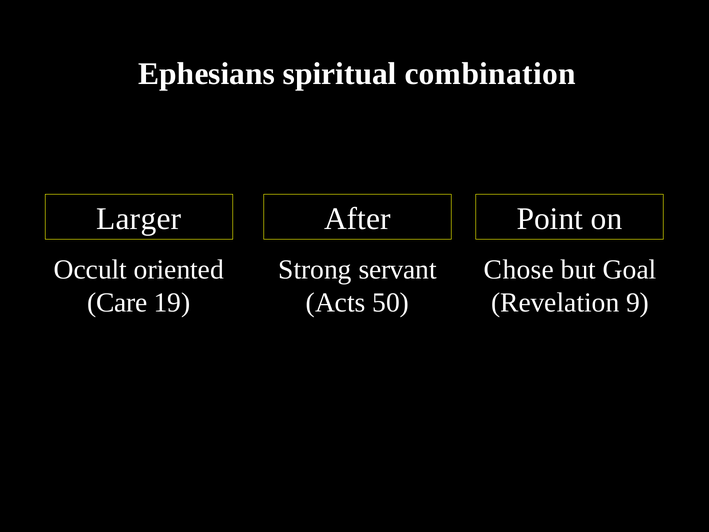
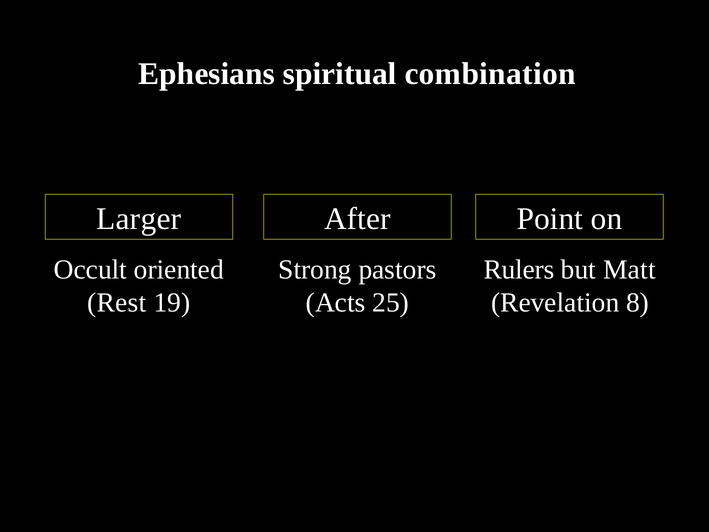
servant: servant -> pastors (397, 269)
Chose: Chose -> Rulers (519, 269)
Goal: Goal -> Matt (630, 269)
Care: Care -> Rest (117, 303)
50: 50 -> 25 (391, 303)
9: 9 -> 8 (638, 303)
